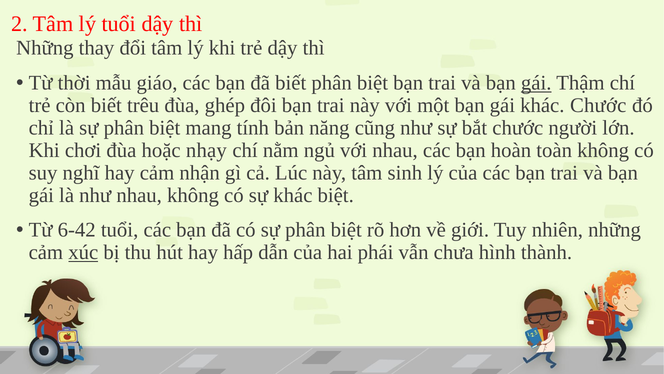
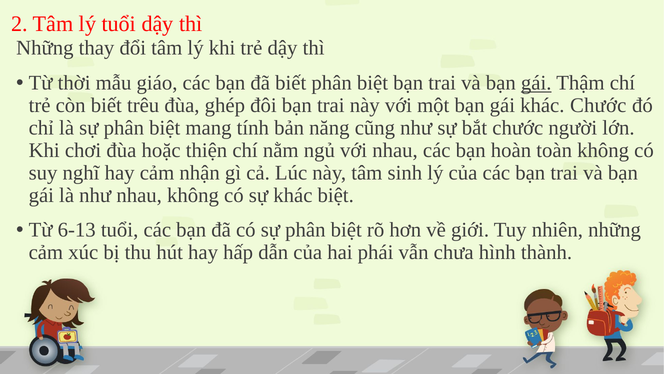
nhạy: nhạy -> thiện (207, 150)
6-42: 6-42 -> 6-13 (77, 230)
xúc underline: present -> none (83, 252)
